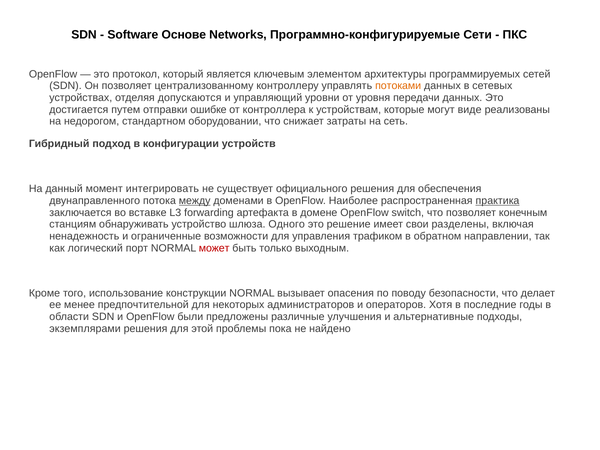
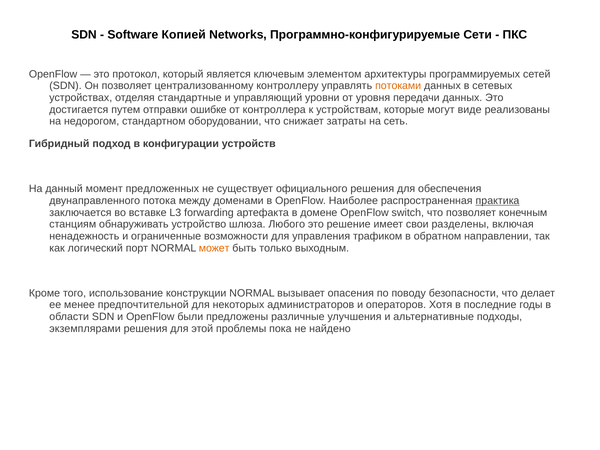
Основе: Основе -> Копией (184, 35)
допускаются: допускаются -> стандартные (190, 98)
интегрировать: интегрировать -> предложенных (162, 189)
между underline: present -> none (195, 201)
Одного: Одного -> Любого (287, 224)
может colour: red -> orange (214, 248)
